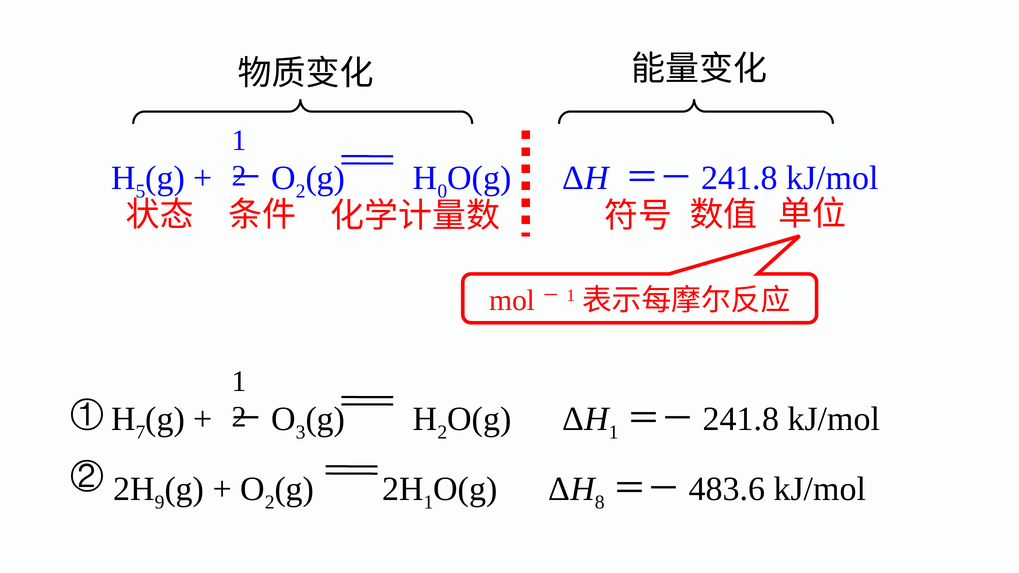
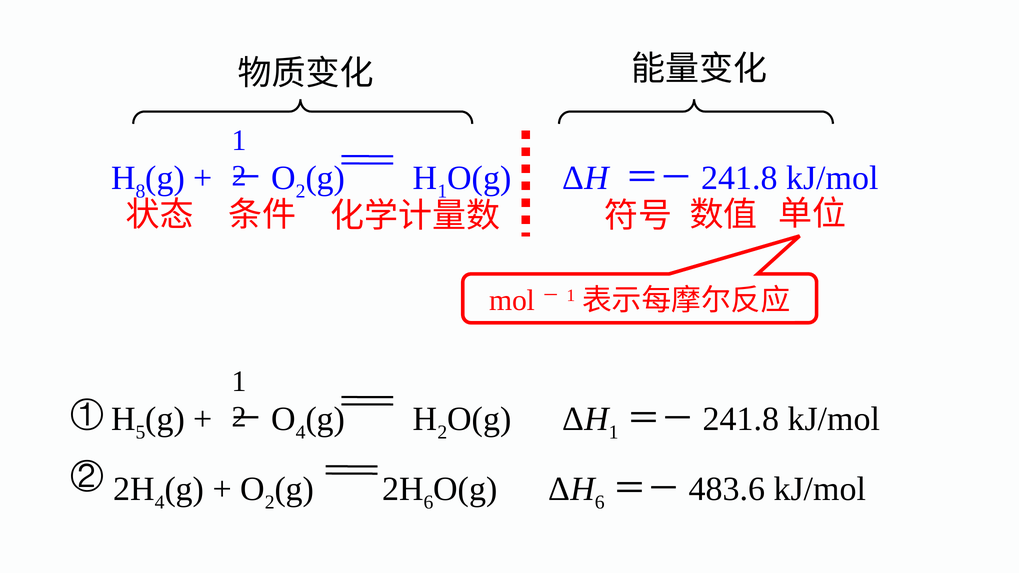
5: 5 -> 8 (140, 191)
0: 0 -> 1 (442, 191)
7: 7 -> 5 (140, 432)
3: 3 -> 4 (301, 432)
9: 9 -> 4 (160, 502)
1: 1 -> 6 (429, 502)
ΔH 8: 8 -> 6 (600, 502)
